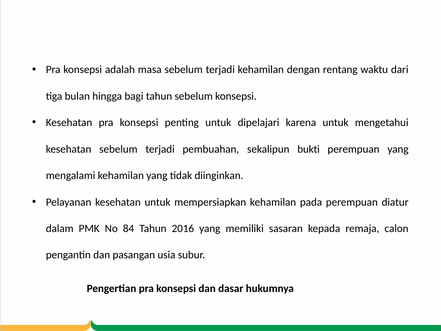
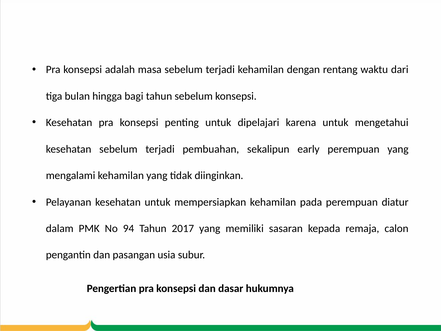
bukti: bukti -> early (309, 149)
84: 84 -> 94 (129, 228)
2016: 2016 -> 2017 (183, 228)
